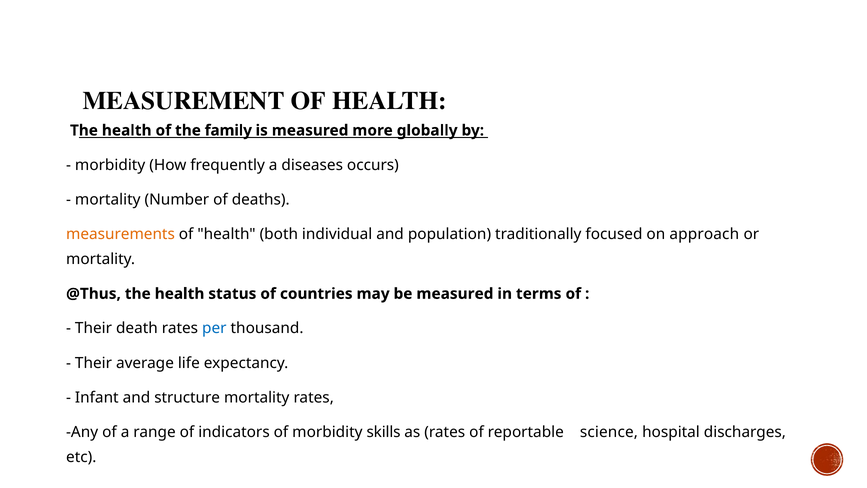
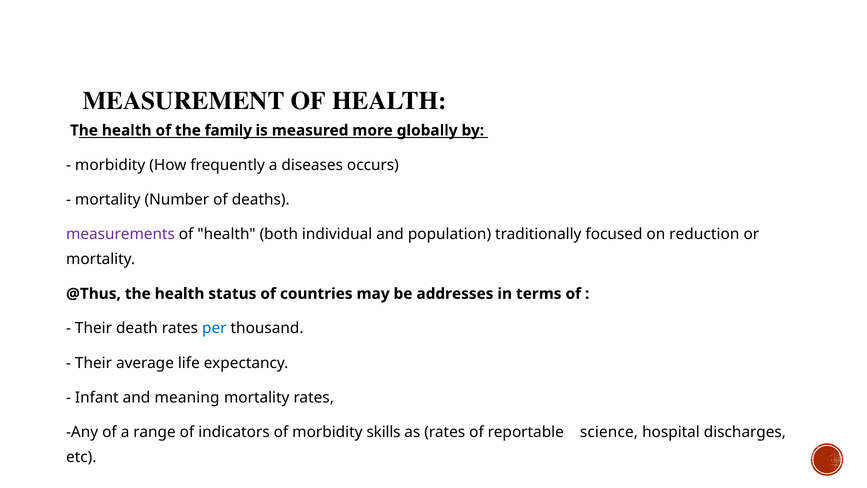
measurements colour: orange -> purple (120, 234)
approach: approach -> reduction (704, 234)
be measured: measured -> addresses (455, 294)
structure: structure -> meaning (187, 397)
